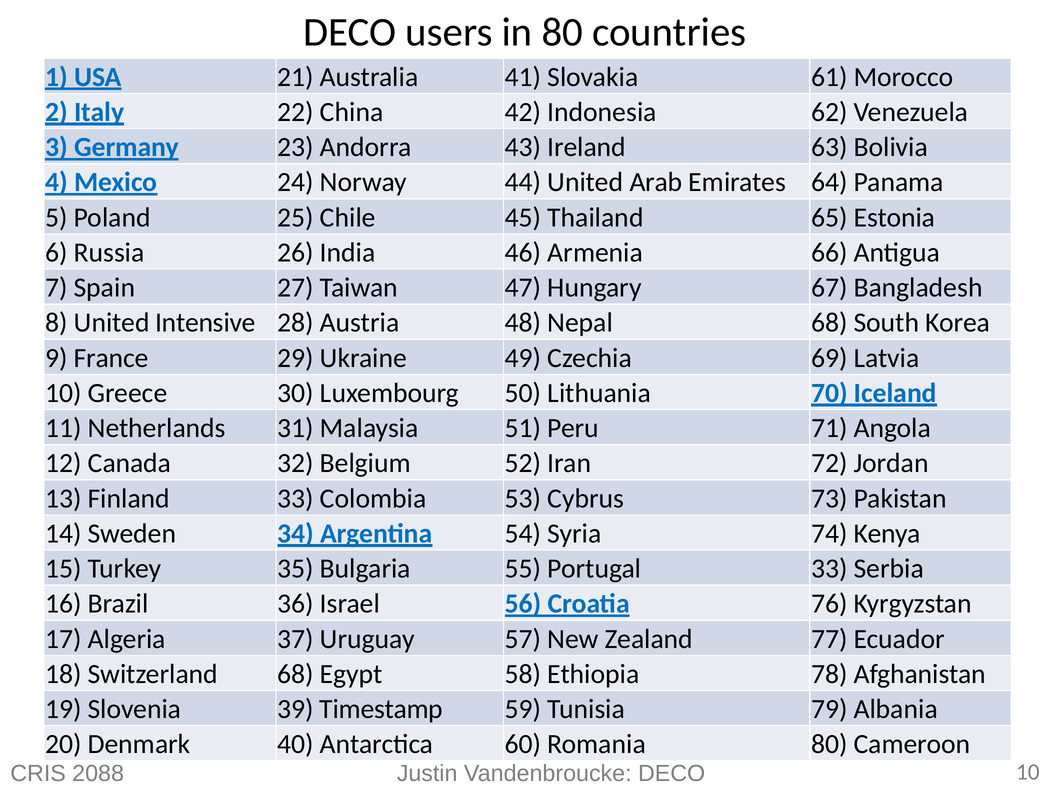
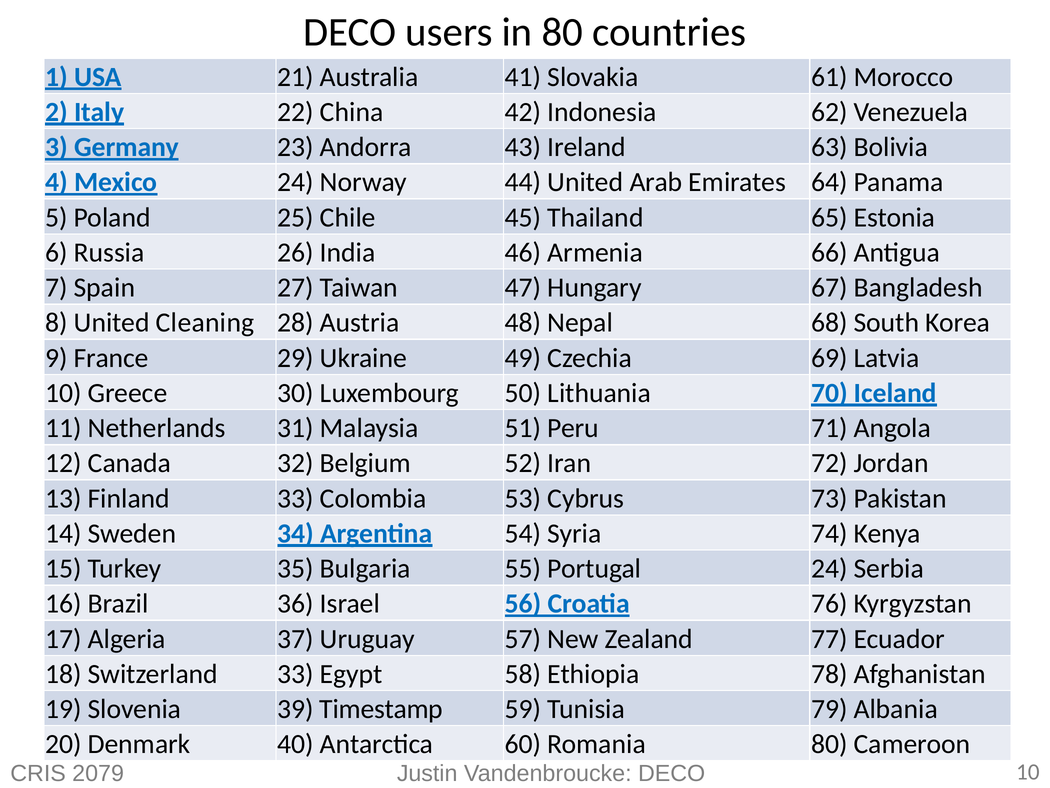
Intensive: Intensive -> Cleaning (205, 323)
Portugal 33: 33 -> 24 (829, 568)
Switzerland 68: 68 -> 33 (296, 674)
2088: 2088 -> 2079 (98, 773)
